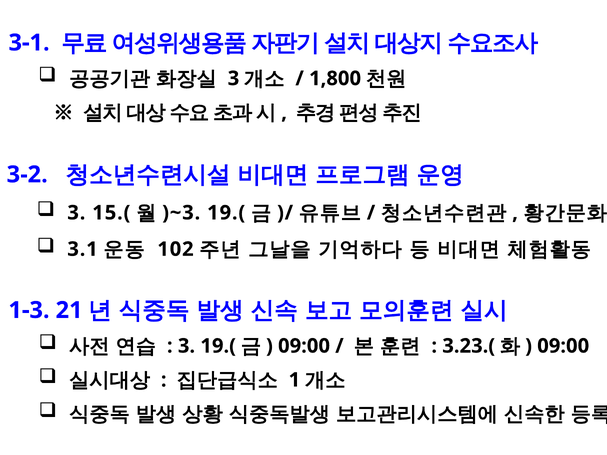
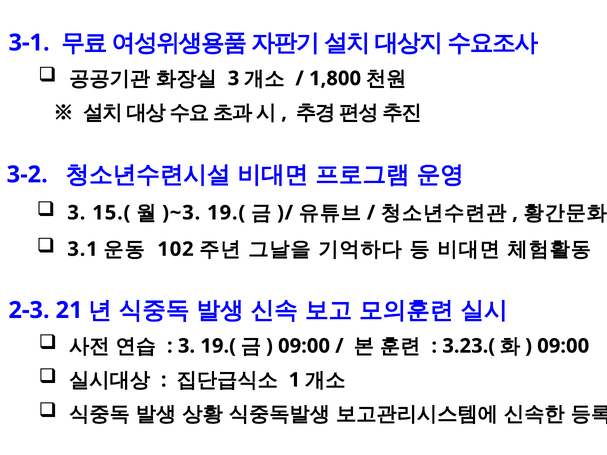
1-3: 1-3 -> 2-3 (29, 310)
